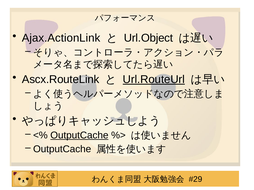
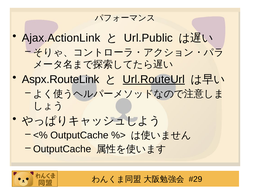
Url.Object: Url.Object -> Url.Public (148, 38)
Ascx.RouteLink: Ascx.RouteLink -> Aspx.RouteLink (61, 80)
OutputCache underline: present -> none (79, 136)
